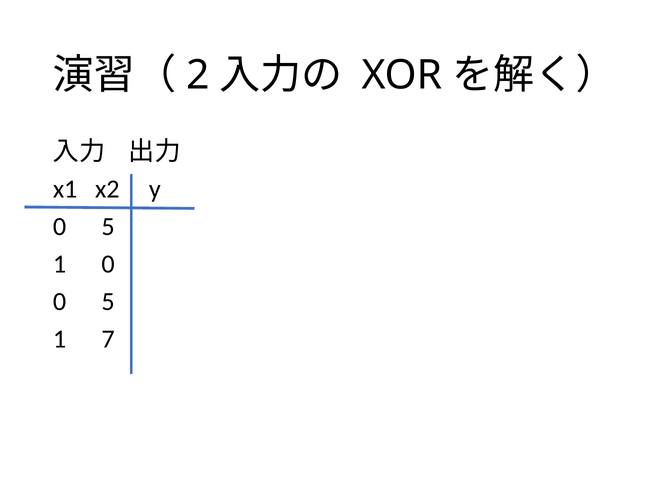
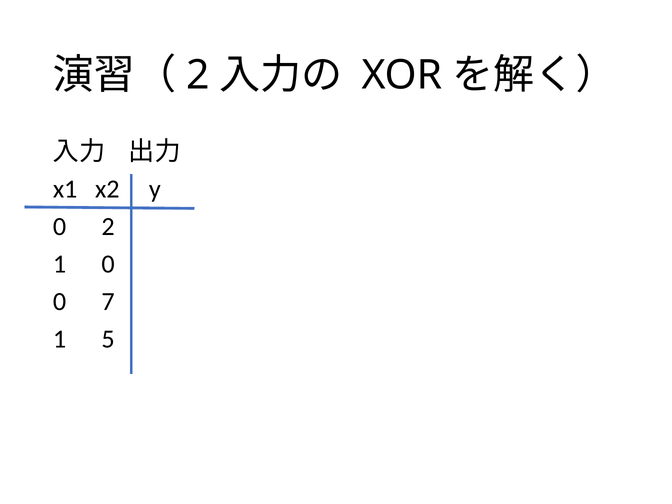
5: 5 -> 2 (108, 227)
5: 5 -> 7 (108, 302)
7: 7 -> 5 (108, 339)
